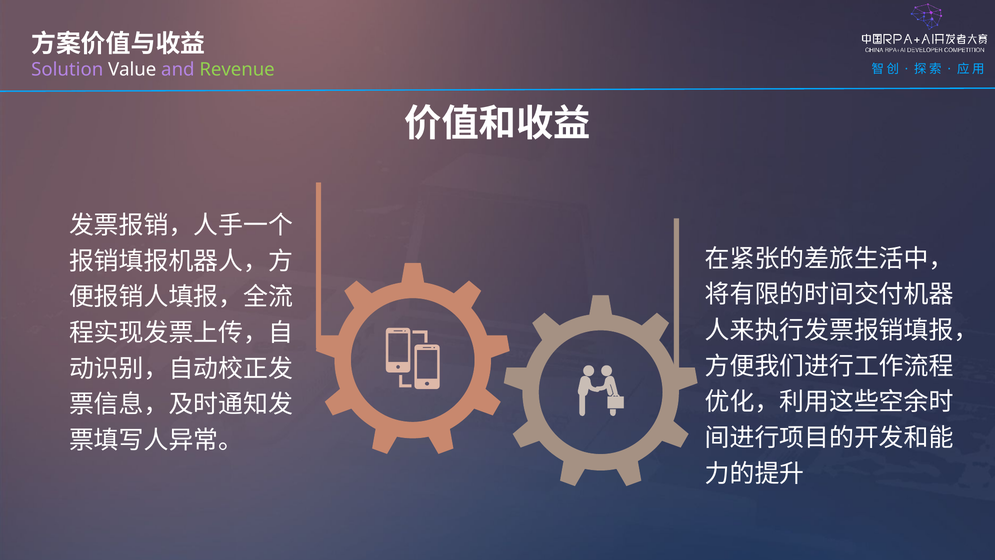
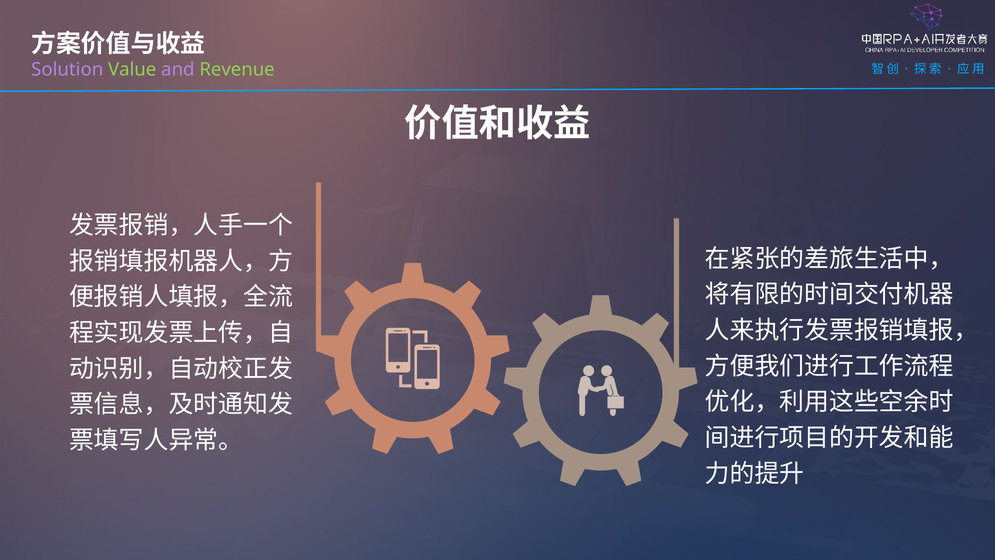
Value colour: white -> light green (132, 70)
